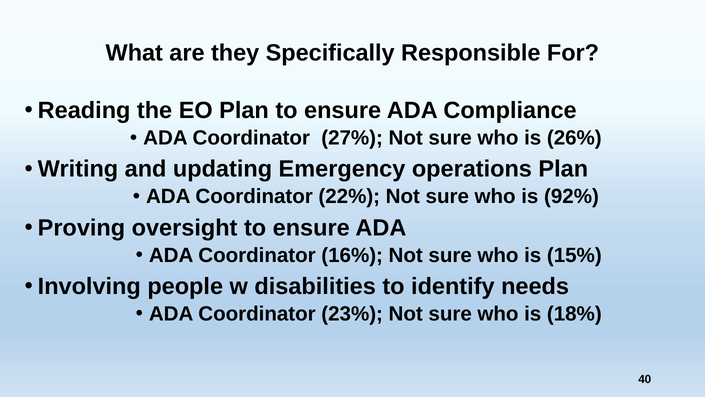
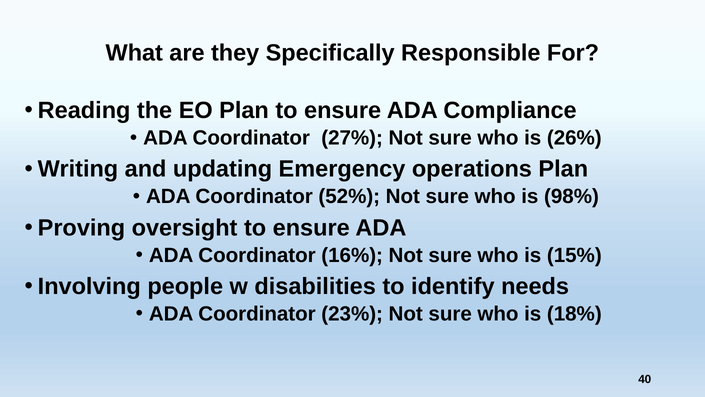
22%: 22% -> 52% (349, 196)
92%: 92% -> 98% (572, 196)
